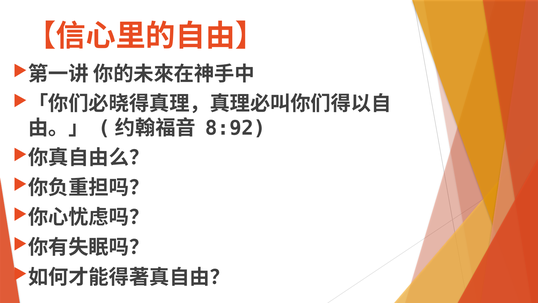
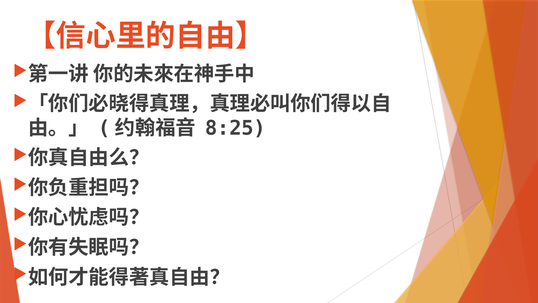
8:92: 8:92 -> 8:25 (235, 128)
